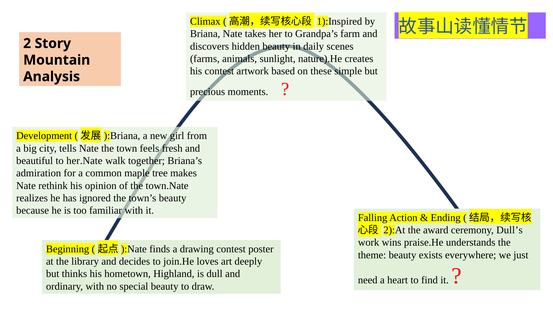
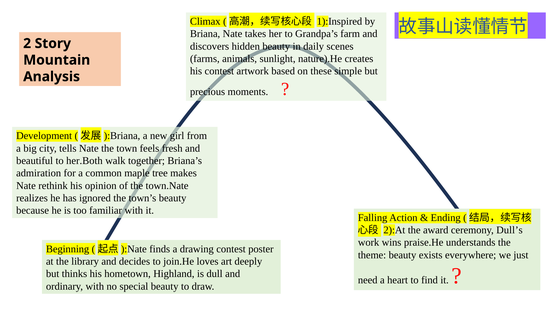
her.Nate: her.Nate -> her.Both (84, 161)
